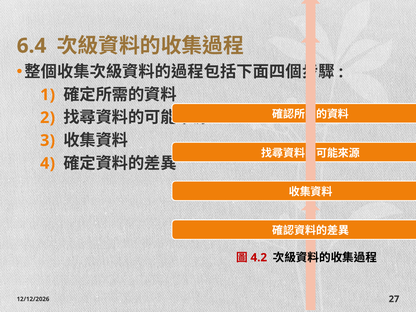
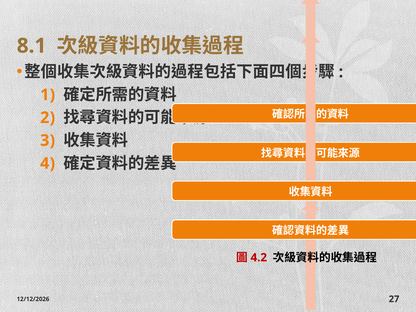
6.4: 6.4 -> 8.1 (32, 46)
